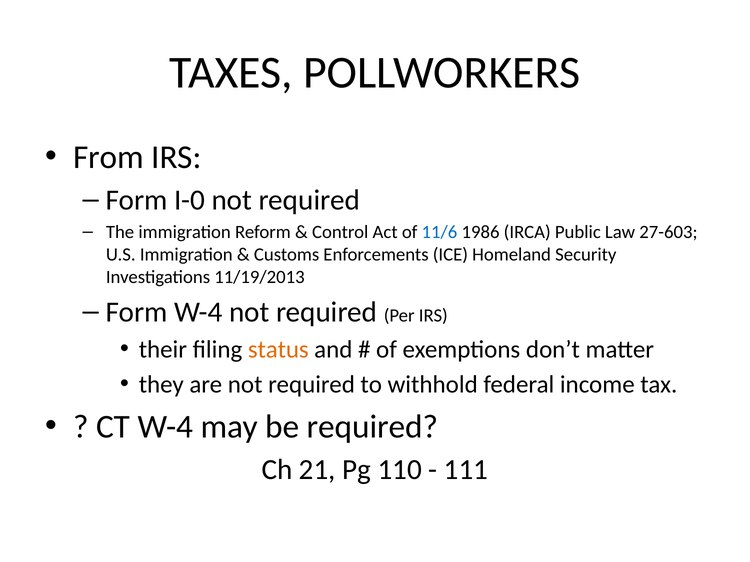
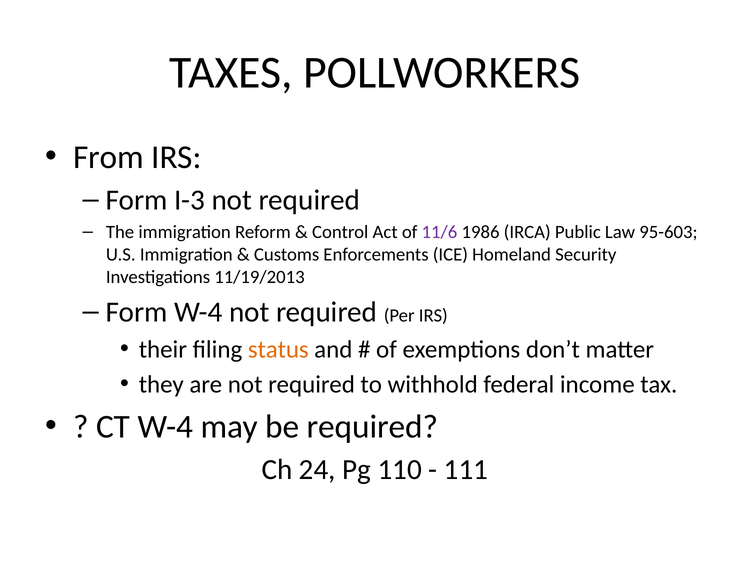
I-0: I-0 -> I-3 (190, 200)
11/6 colour: blue -> purple (439, 232)
27-603: 27-603 -> 95-603 (668, 232)
21: 21 -> 24 (317, 470)
